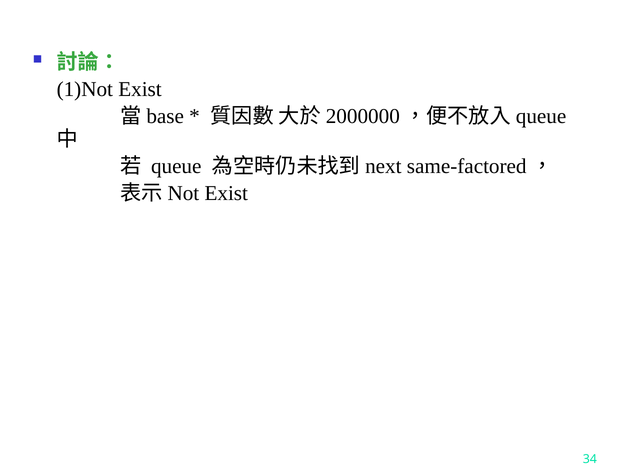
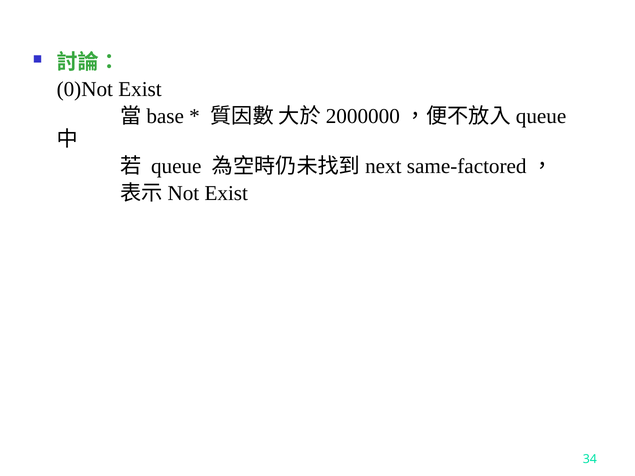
1)Not: 1)Not -> 0)Not (85, 89)
